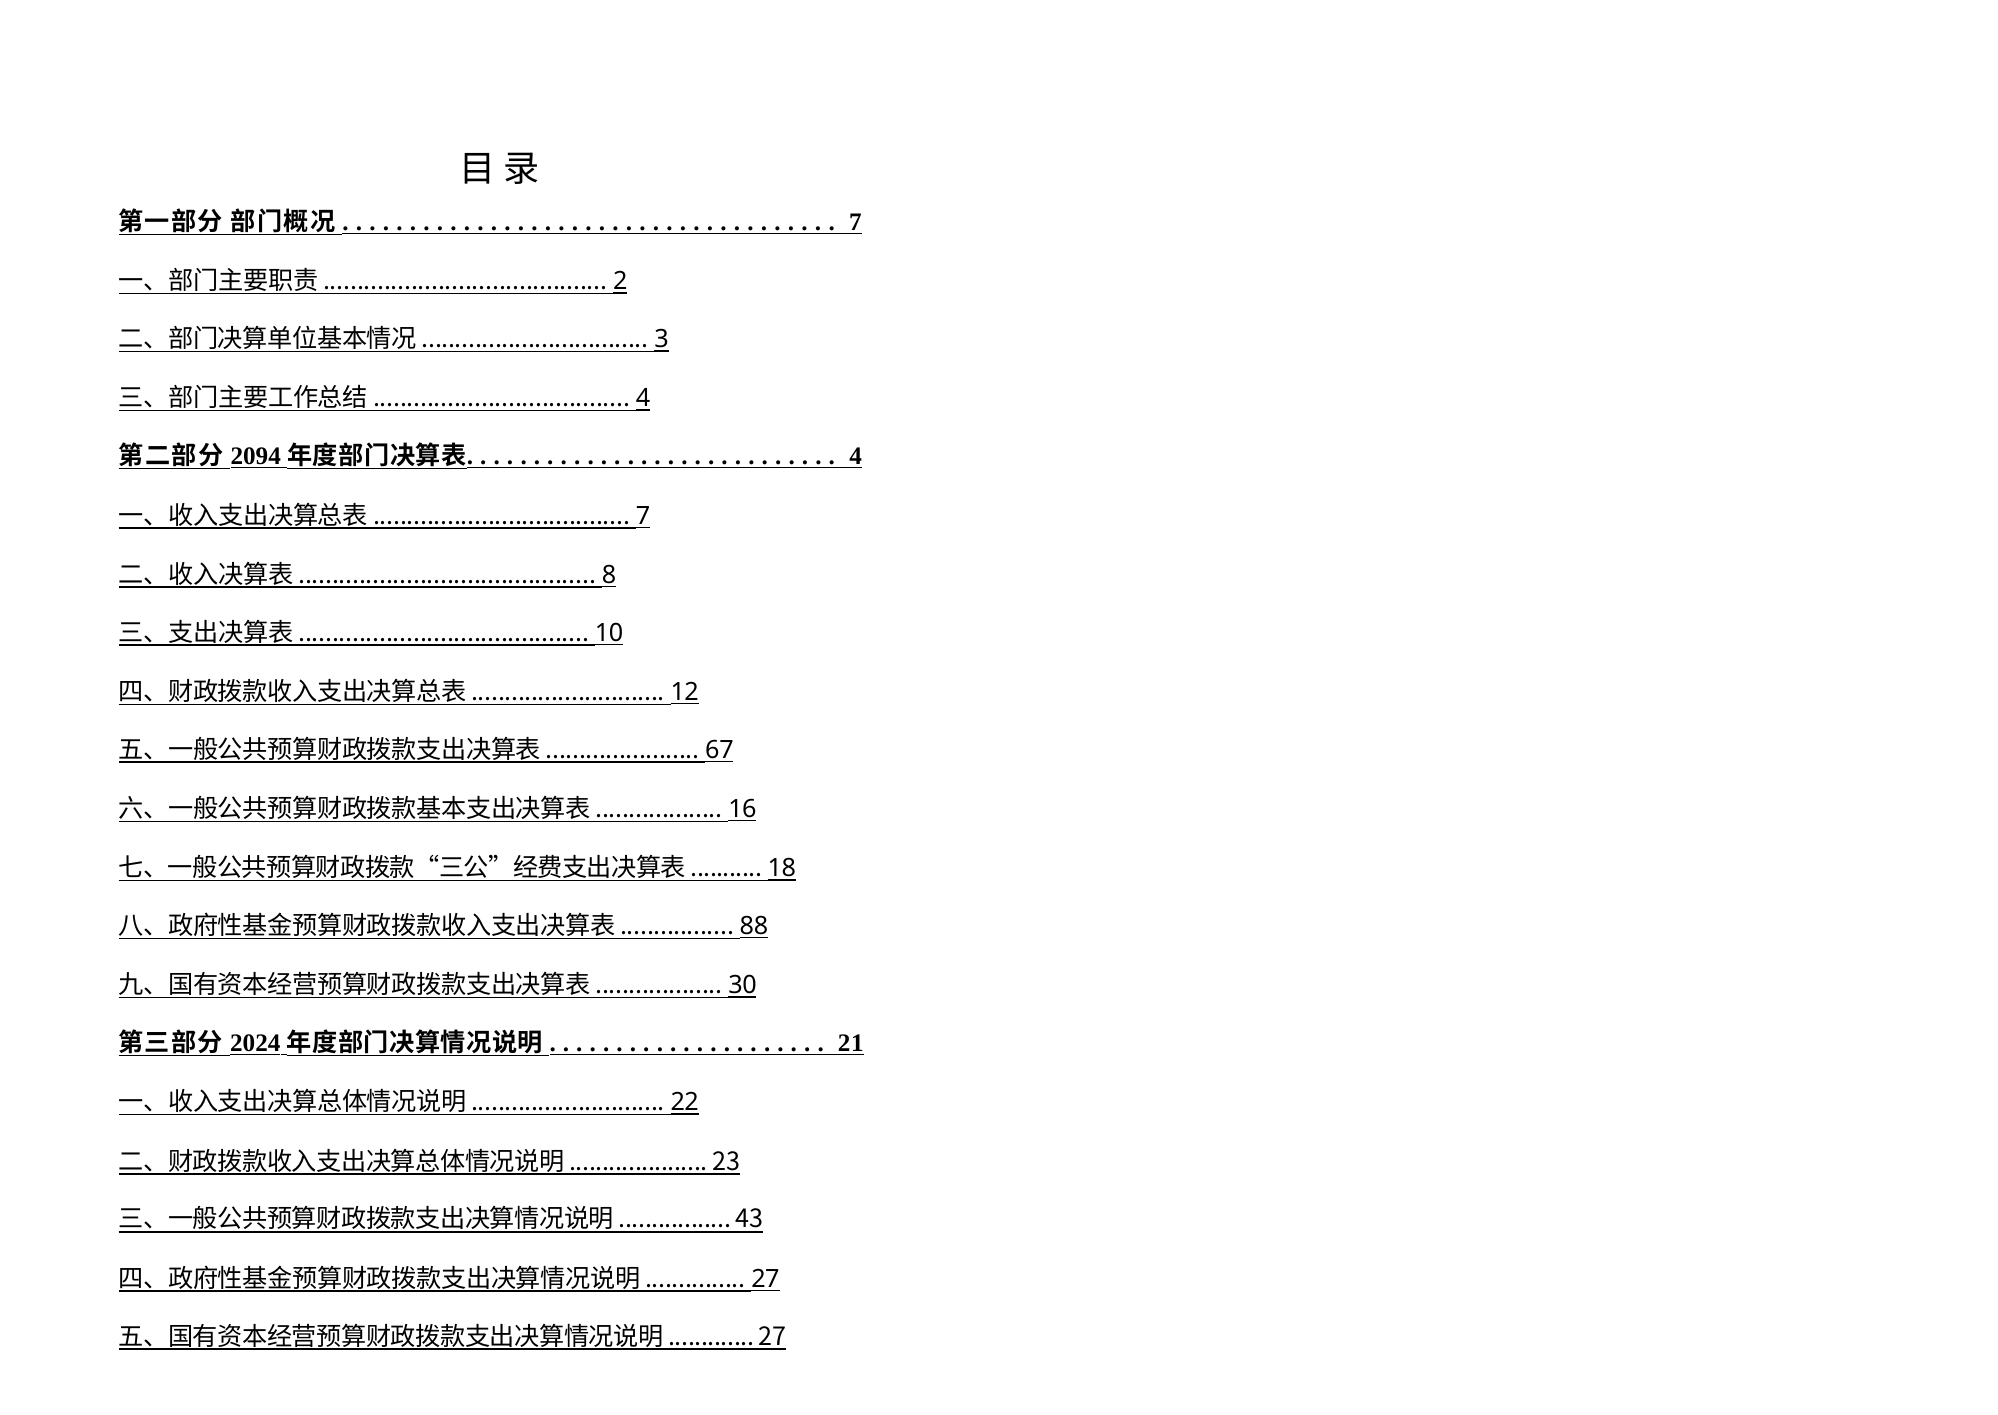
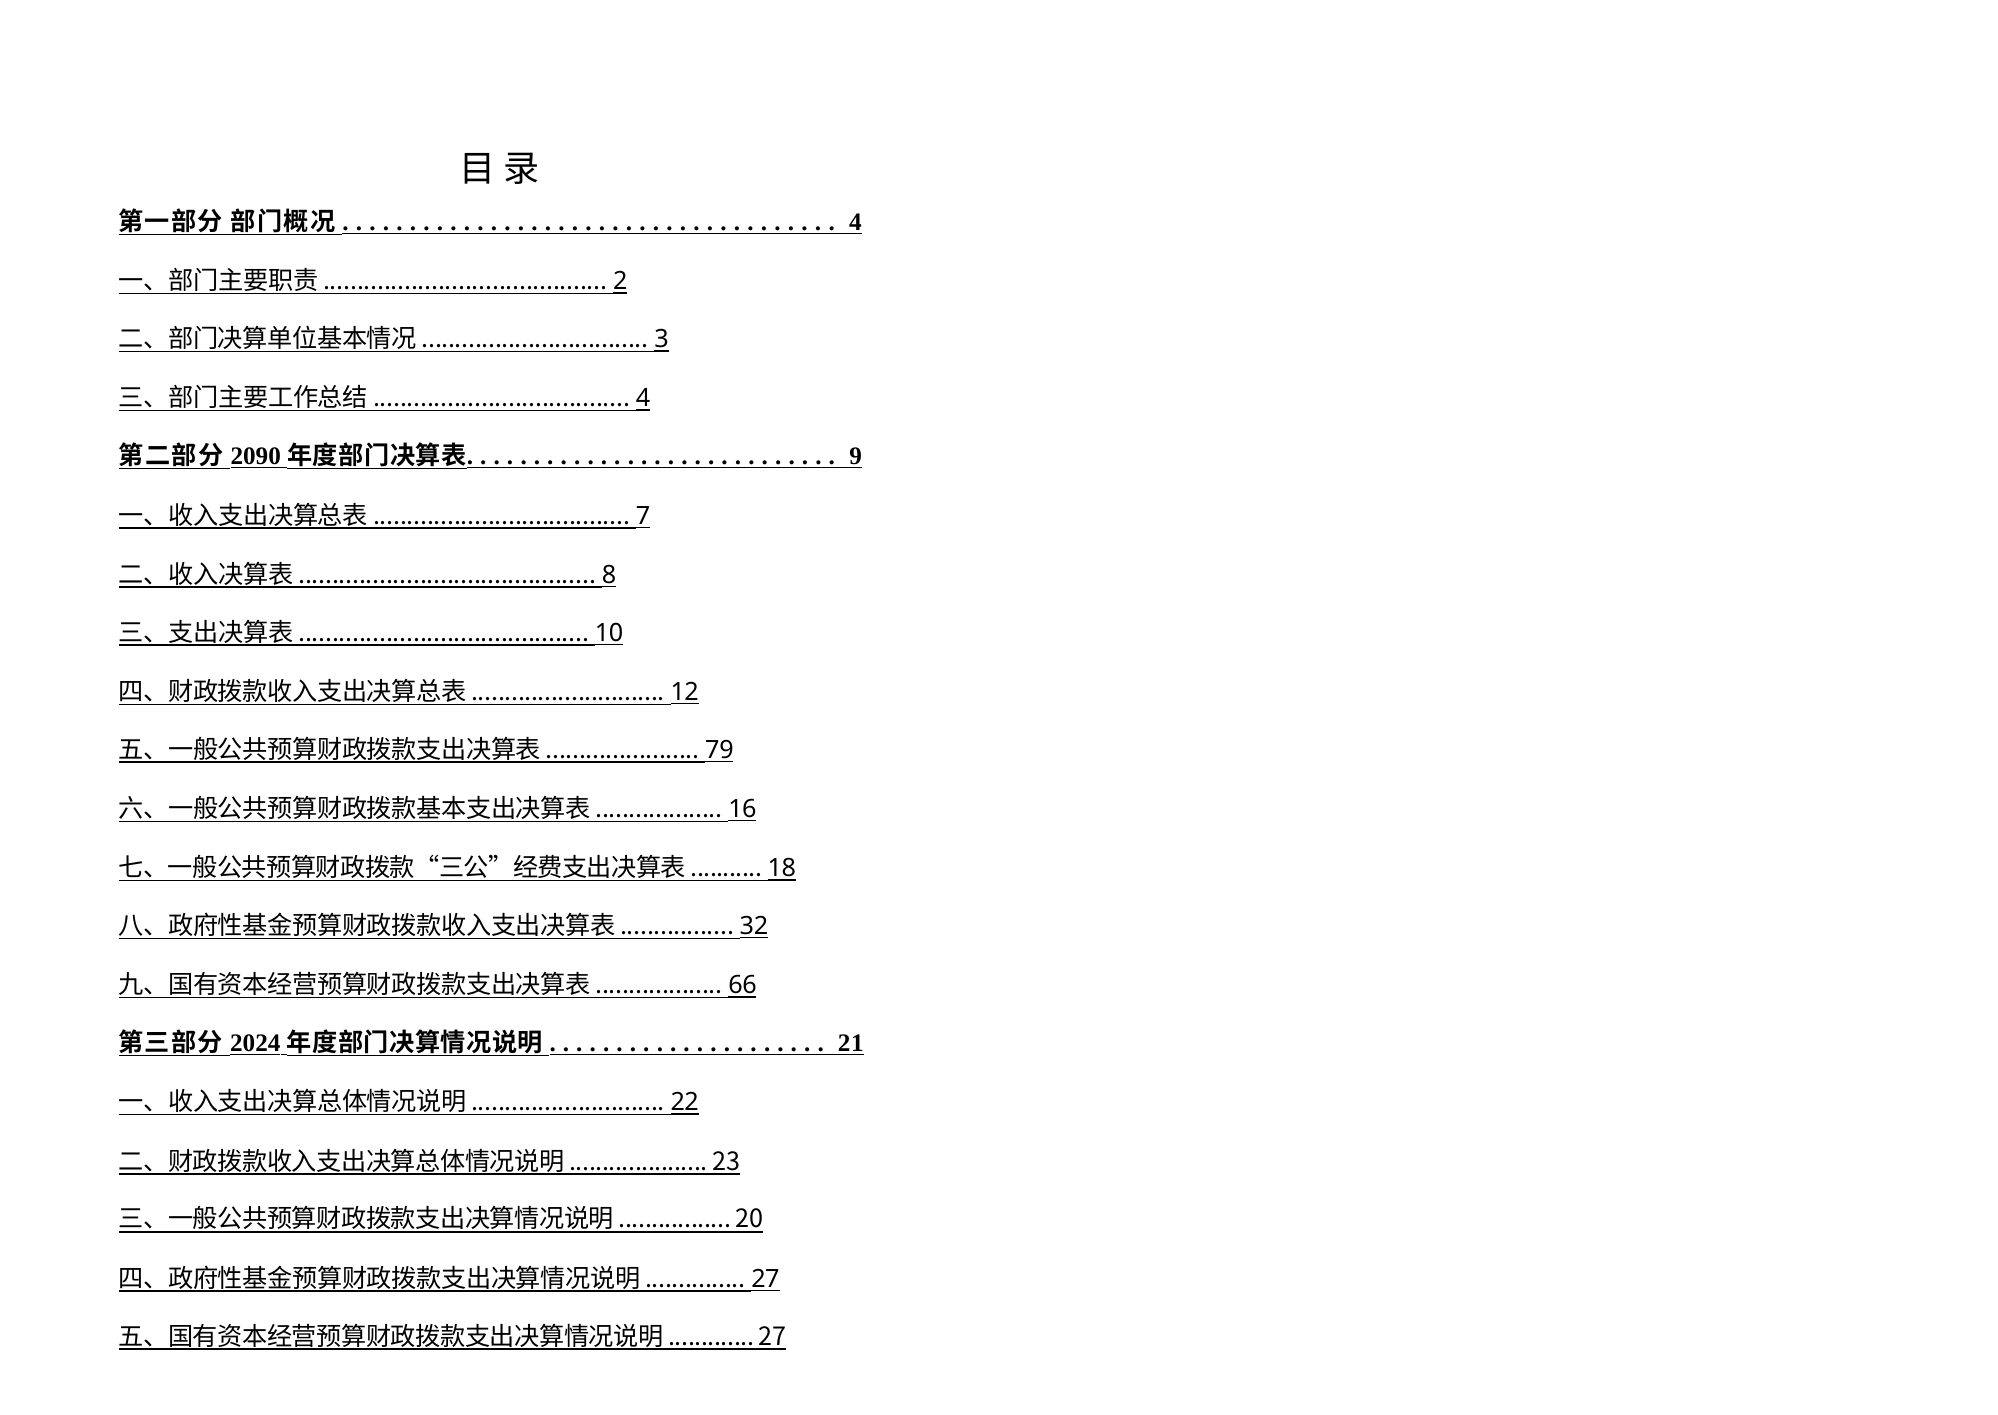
7: 7 -> 4 (855, 222)
2094: 2094 -> 2090 (256, 456)
4: 4 -> 9 (856, 456)
67: 67 -> 79 (720, 750)
88: 88 -> 32 (754, 926)
30: 30 -> 66 (743, 985)
43: 43 -> 20 (750, 1219)
